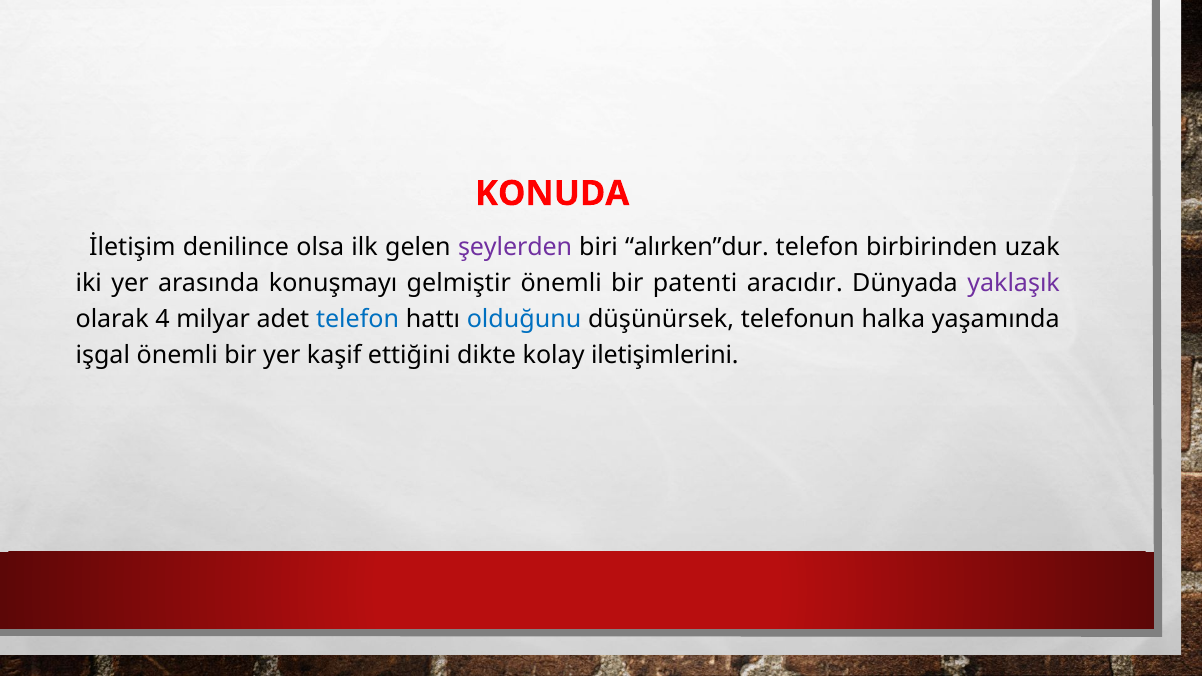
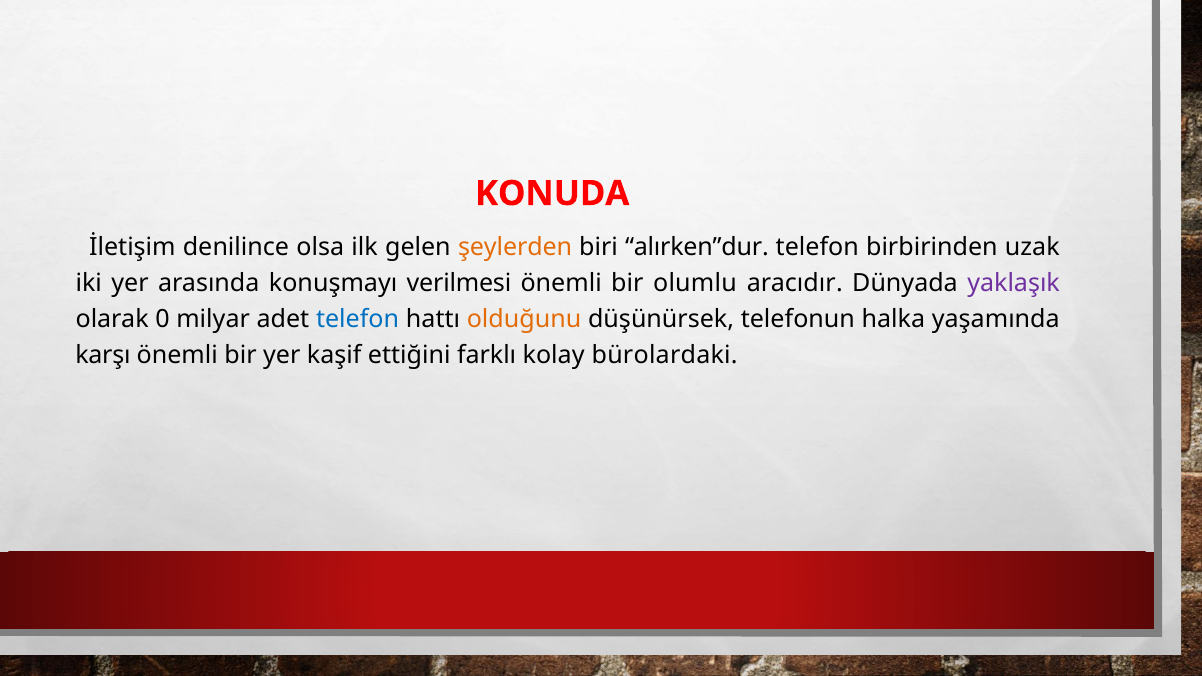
şeylerden colour: purple -> orange (515, 247)
gelmiştir: gelmiştir -> verilmesi (459, 284)
patenti: patenti -> olumlu (695, 284)
4: 4 -> 0 (162, 320)
olduğunu colour: blue -> orange (524, 320)
işgal: işgal -> karşı (103, 356)
dikte: dikte -> farklı (487, 356)
iletişimlerini: iletişimlerini -> bürolardaki (665, 356)
